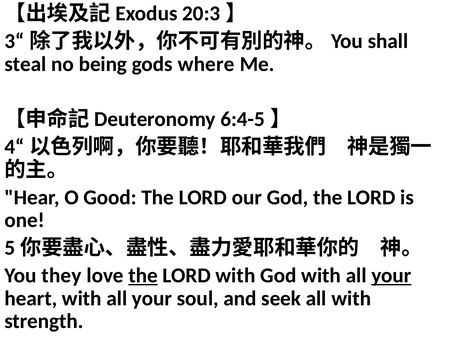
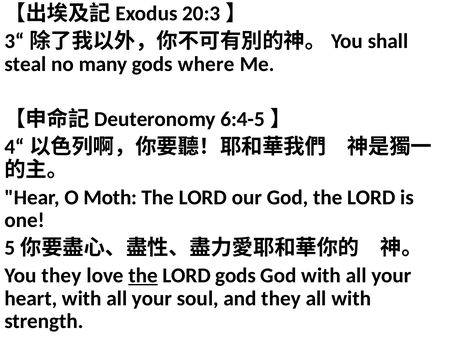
being: being -> many (103, 64)
Good: Good -> Moth (110, 197)
LORD with: with -> gods (236, 275)
your underline: present -> none (391, 275)
and seek: seek -> they (281, 298)
